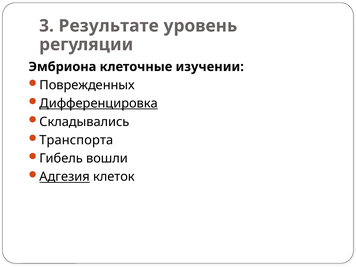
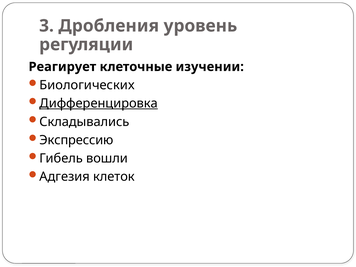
Результате: Результате -> Дробления (109, 26)
Эмбриона: Эмбриона -> Реагирует (62, 67)
Поврежденных: Поврежденных -> Биологических (87, 85)
Транспорта: Транспорта -> Экспрессию (76, 140)
Адгезия underline: present -> none (65, 177)
